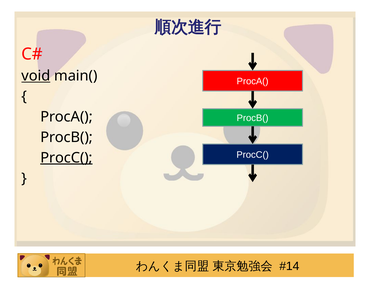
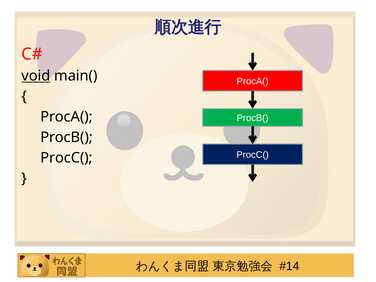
ProcC( underline: present -> none (66, 158)
